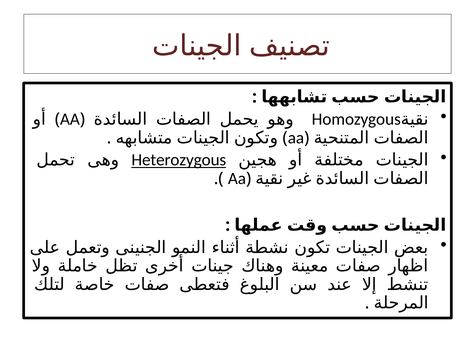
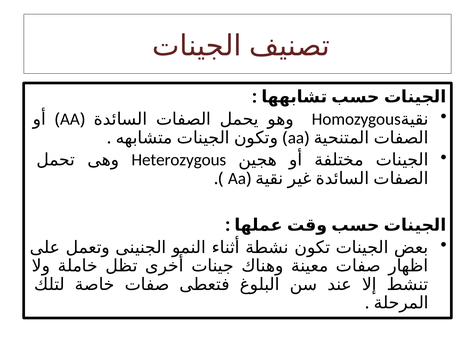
Heterozygous underline: present -> none (179, 160)
